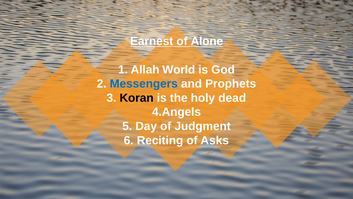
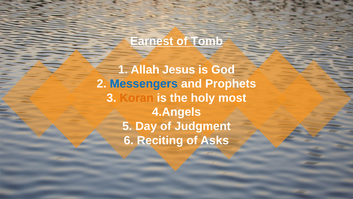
Alone: Alone -> Tomb (207, 41)
World: World -> Jesus (179, 69)
Koran colour: black -> orange (137, 98)
dead: dead -> most (232, 98)
